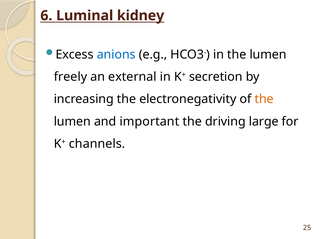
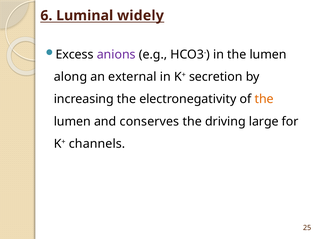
kidney: kidney -> widely (140, 16)
anions colour: blue -> purple (116, 55)
freely: freely -> along (70, 77)
important: important -> conserves (149, 122)
